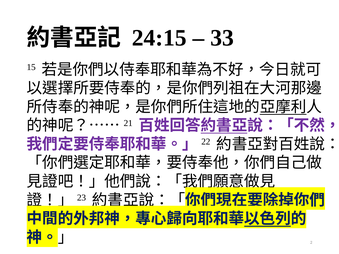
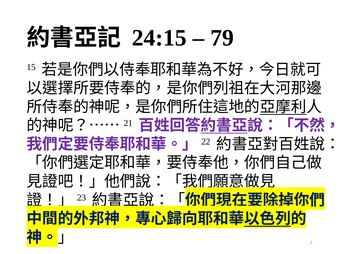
33: 33 -> 79 (222, 38)
